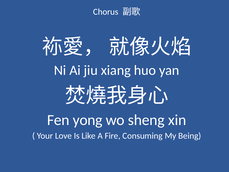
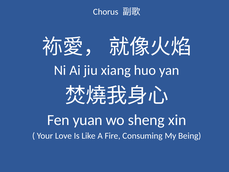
yong: yong -> yuan (88, 120)
